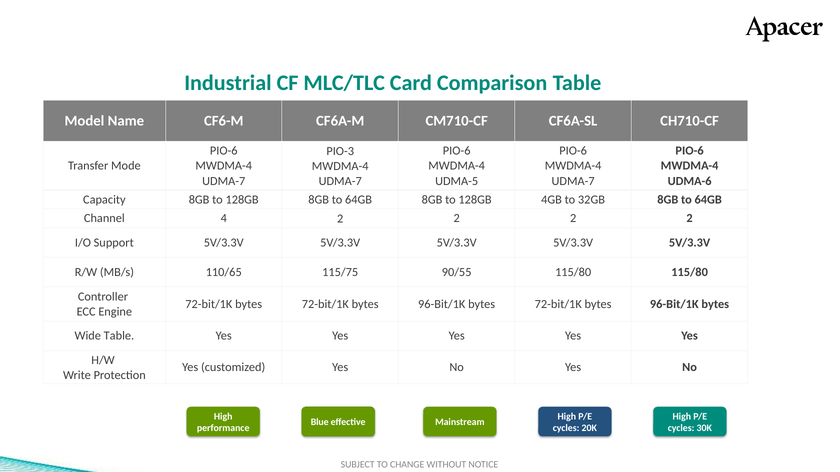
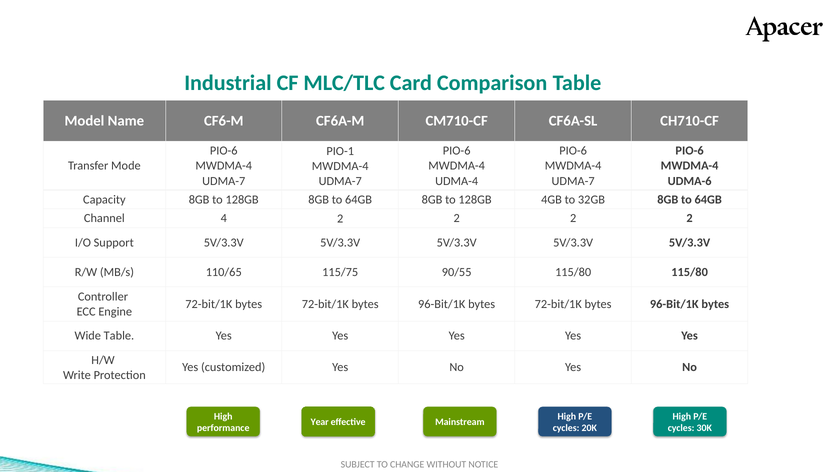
PIO-3: PIO-3 -> PIO-1 (340, 151)
UDMA-5: UDMA-5 -> UDMA-4 (457, 181)
Blue: Blue -> Year (320, 423)
